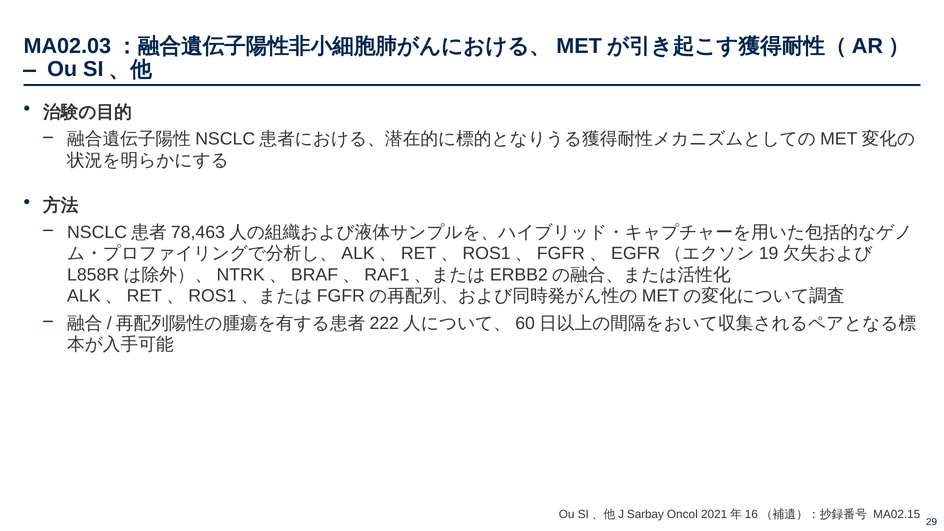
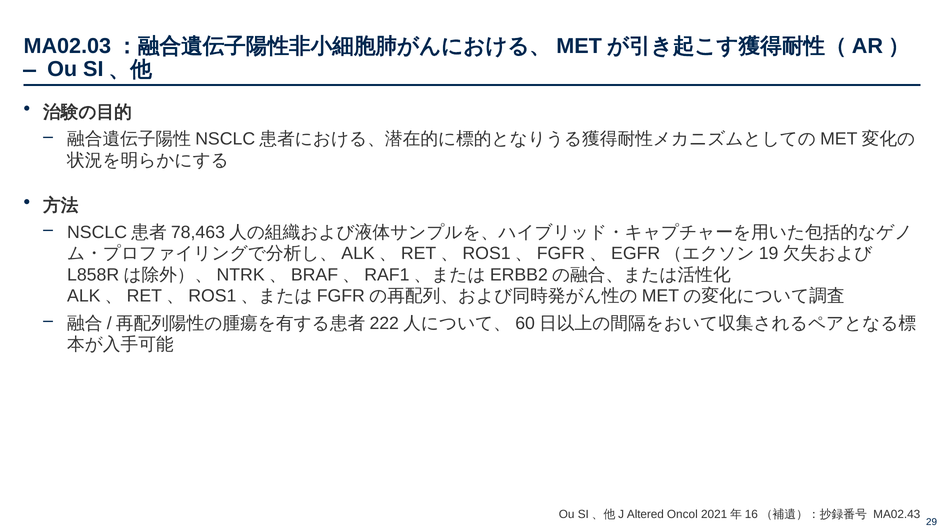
Sarbay: Sarbay -> Altered (645, 514)
MA02.15: MA02.15 -> MA02.43 (897, 514)
